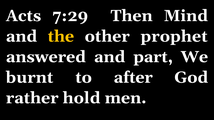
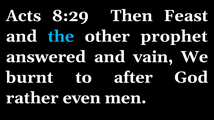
7:29: 7:29 -> 8:29 (70, 16)
Mind: Mind -> Feast (186, 16)
the colour: yellow -> light blue (61, 36)
part: part -> vain (153, 57)
hold: hold -> even (82, 98)
